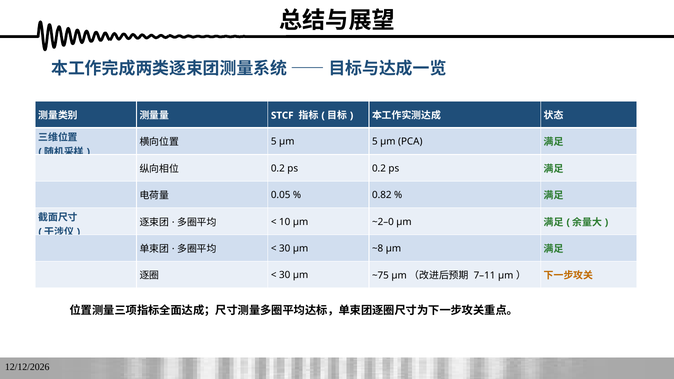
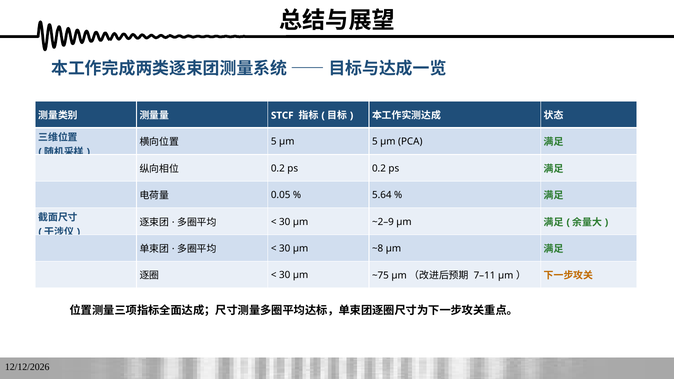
0.82: 0.82 -> 5.64 (382, 195)
10: 10 -> 30 (285, 222)
~2–0: ~2–0 -> ~2–9 (383, 222)
